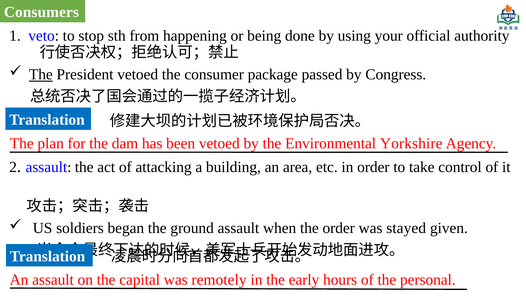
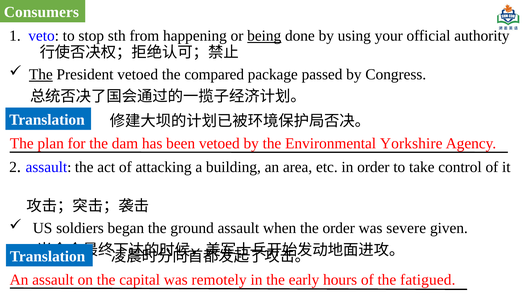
being underline: none -> present (264, 36)
consumer: consumer -> compared (214, 74)
stayed: stayed -> severe (406, 228)
personal: personal -> fatigued (428, 280)
